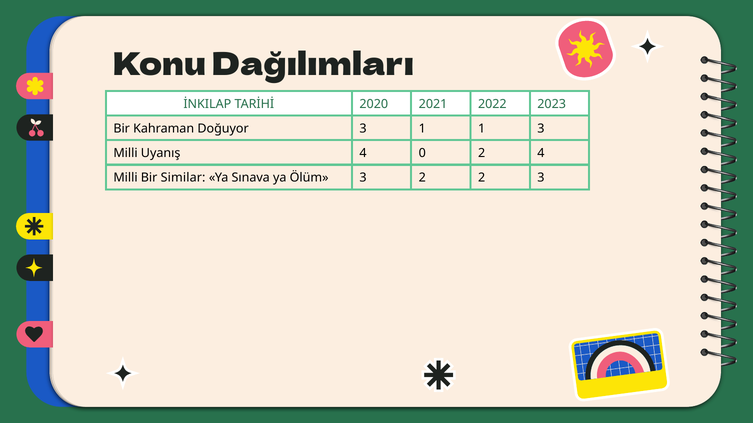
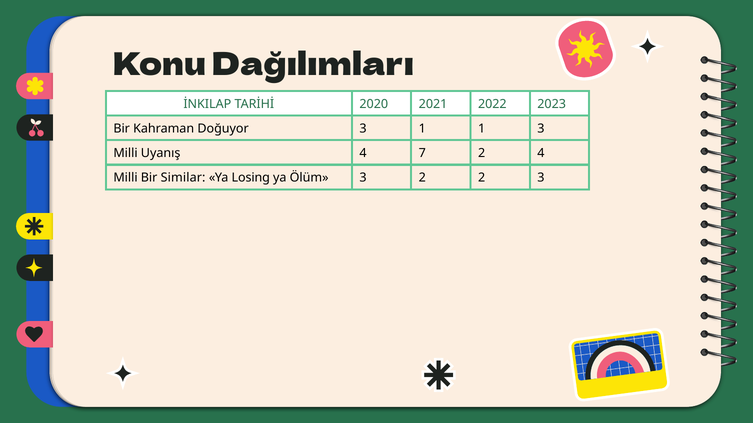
0: 0 -> 7 (422, 153)
Sınava: Sınava -> Losing (251, 178)
